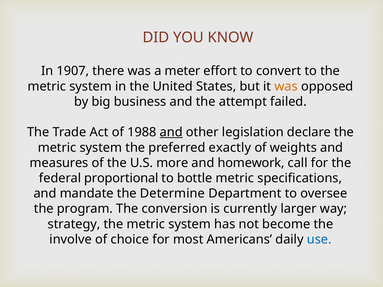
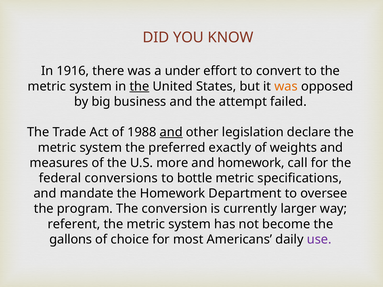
1907: 1907 -> 1916 (73, 71)
meter: meter -> under (183, 71)
the underline: none -> present (139, 86)
proportional: proportional -> conversions (121, 178)
the Determine: Determine -> Homework (173, 194)
strategy: strategy -> referent (74, 224)
involve: involve -> gallons (71, 240)
use colour: blue -> purple (319, 240)
